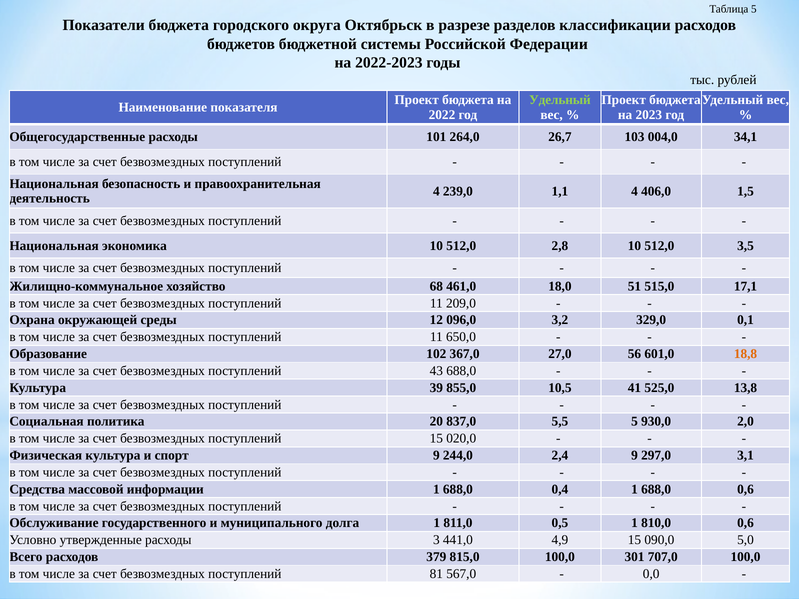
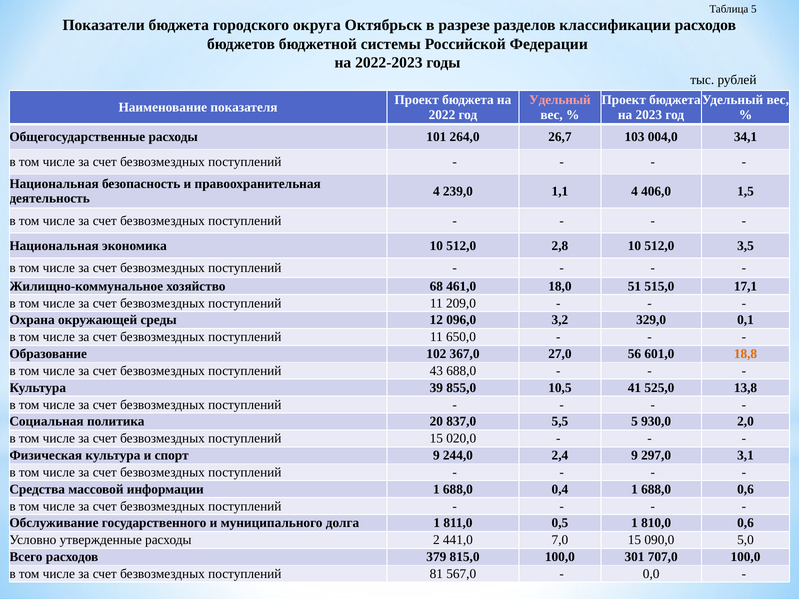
Удельный colour: light green -> pink (560, 100)
3: 3 -> 2 (436, 540)
4,9: 4,9 -> 7,0 (560, 540)
